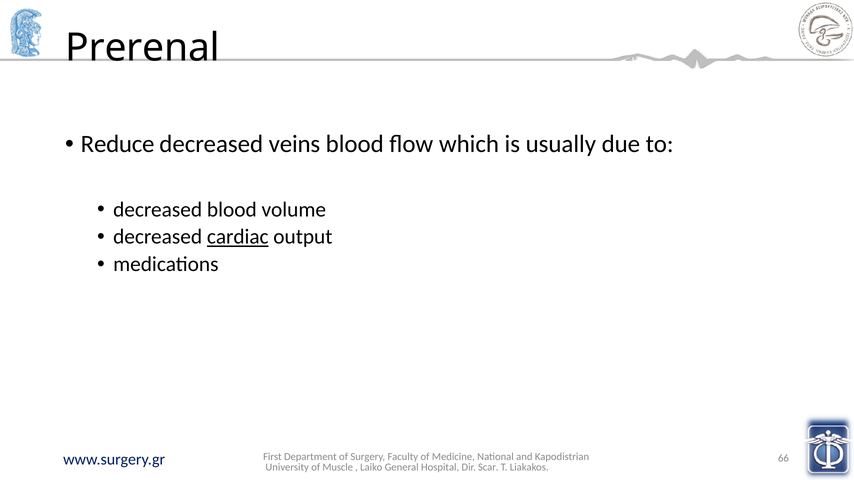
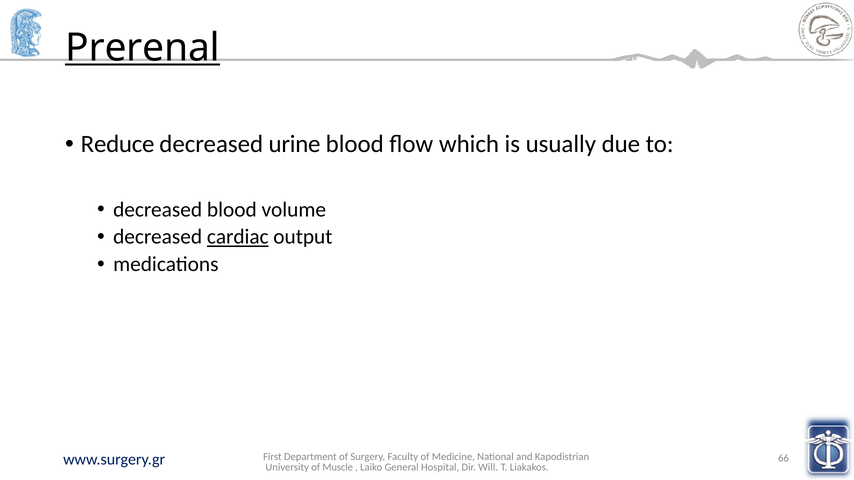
Prerenal underline: none -> present (143, 48)
veins: veins -> urine (295, 144)
Scar: Scar -> Will (488, 468)
